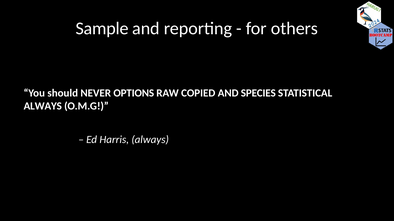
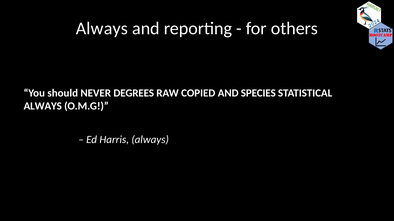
Sample: Sample -> Always (102, 29)
OPTIONS: OPTIONS -> DEGREES (134, 93)
